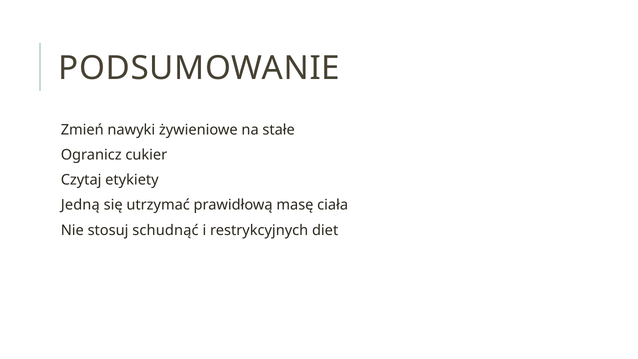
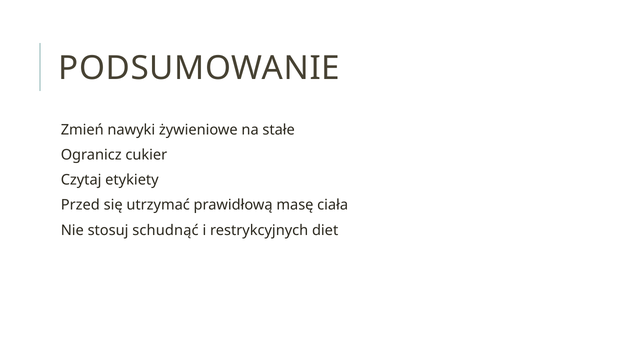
Jedną: Jedną -> Przed (80, 205)
